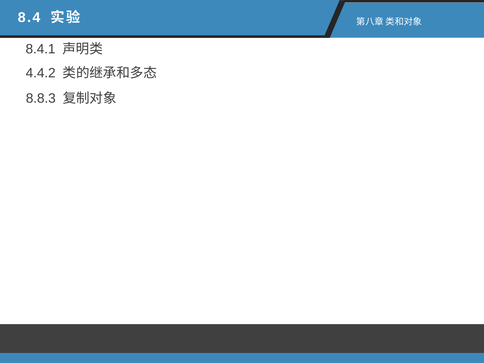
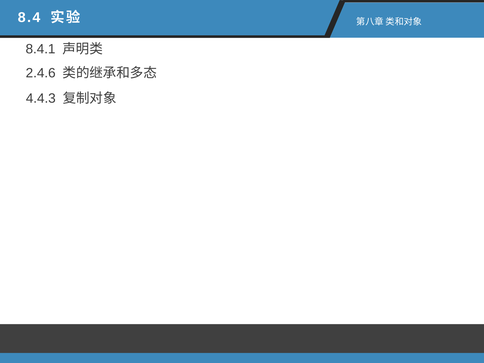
4.4.2: 4.4.2 -> 2.4.6 (41, 73)
8.8.3: 8.8.3 -> 4.4.3 (41, 98)
